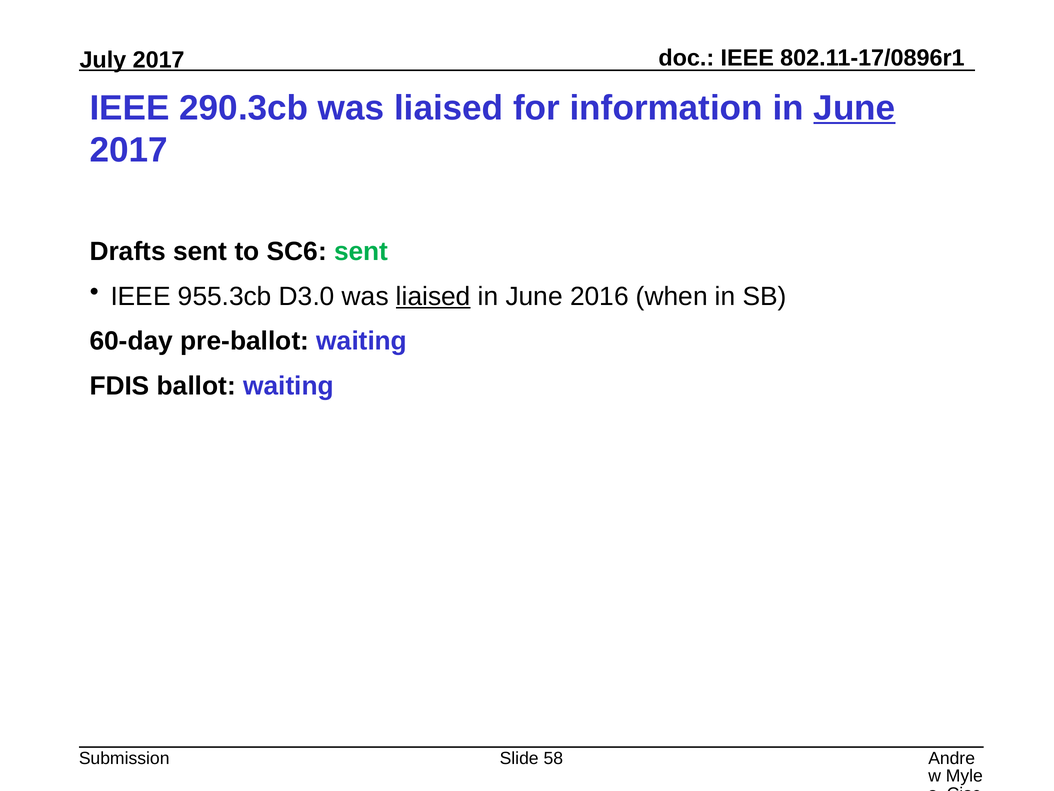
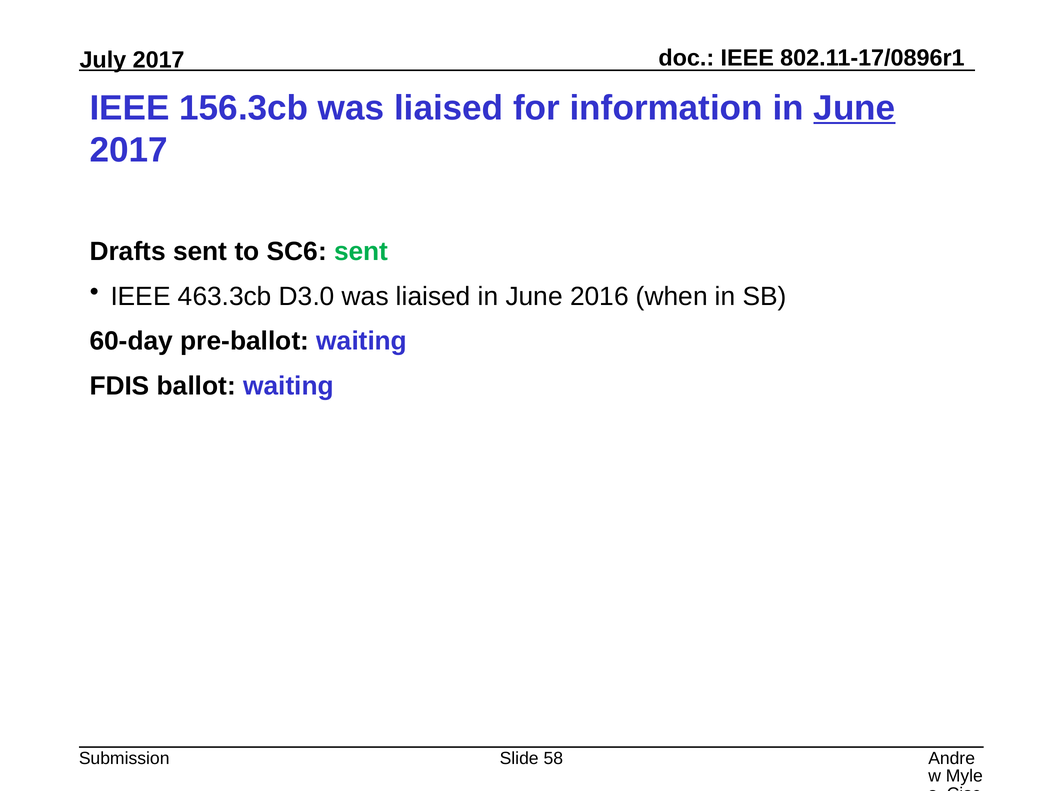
290.3cb: 290.3cb -> 156.3cb (244, 108)
955.3cb: 955.3cb -> 463.3cb (225, 296)
liaised underline: present -> none (433, 296)
